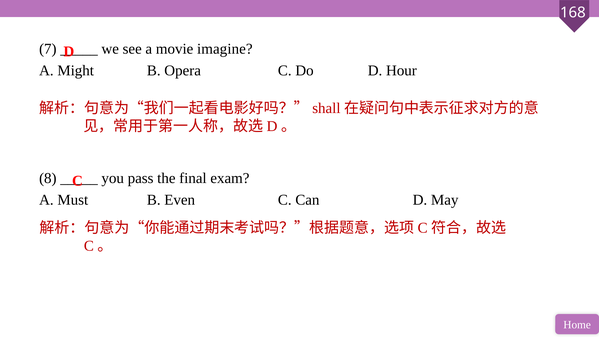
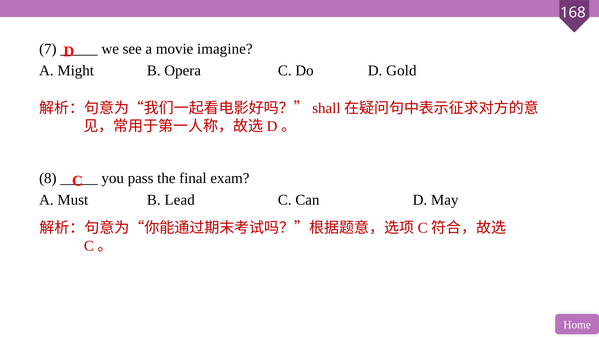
Hour: Hour -> Gold (401, 71)
Even: Even -> Lead (180, 200)
